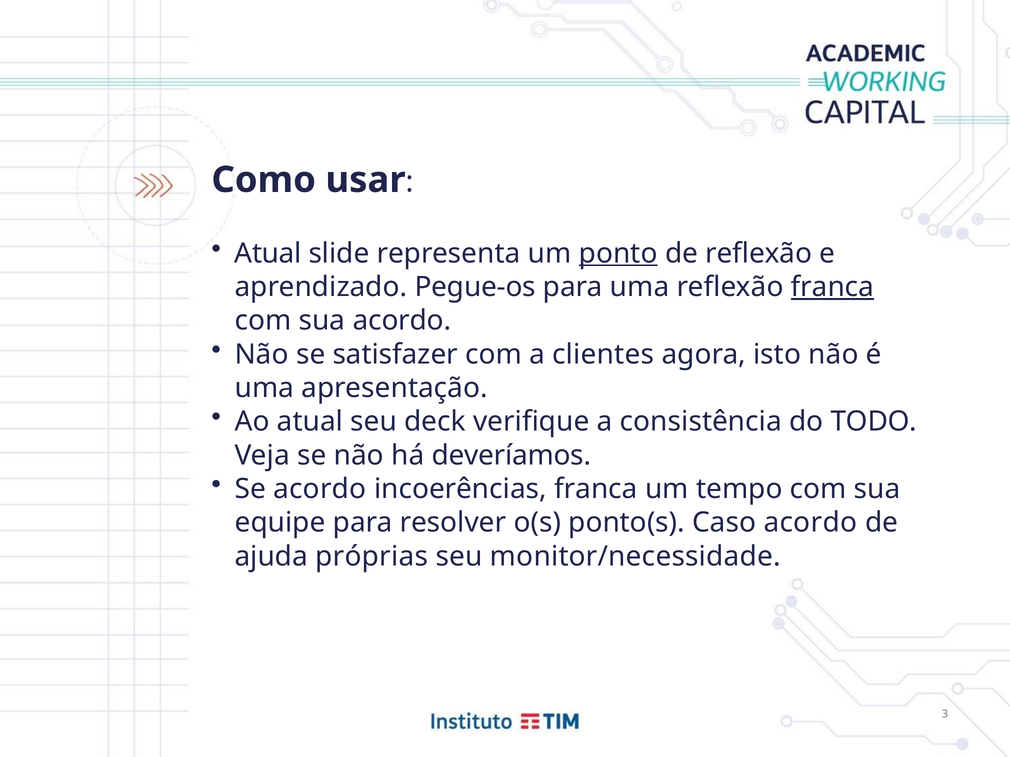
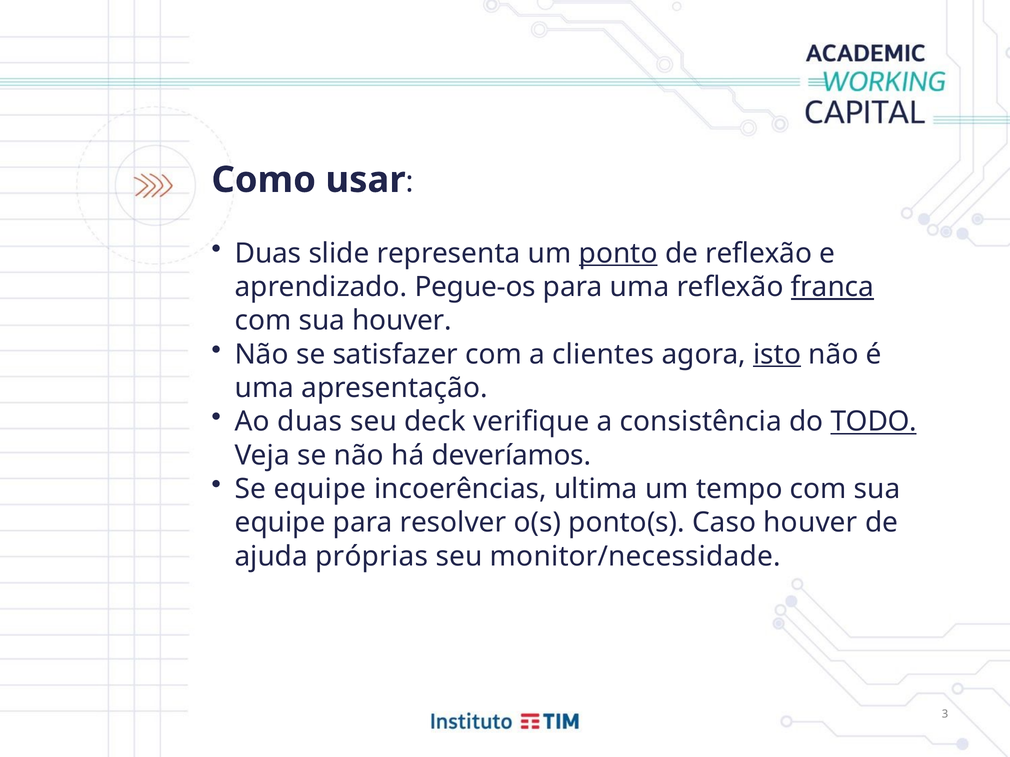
Atual: Atual -> Duas (268, 253)
sua acordo: acordo -> houver (402, 321)
isto underline: none -> present (777, 355)
Ao atual: atual -> duas (310, 422)
TODO underline: none -> present (874, 422)
Se acordo: acordo -> equipe (320, 489)
incoerências franca: franca -> ultima (596, 489)
Caso acordo: acordo -> houver (810, 523)
